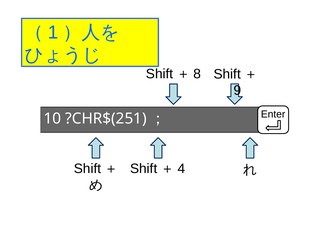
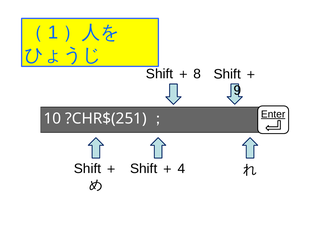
Enter underline: none -> present (273, 114)
